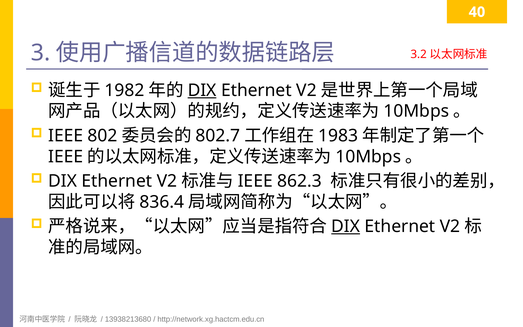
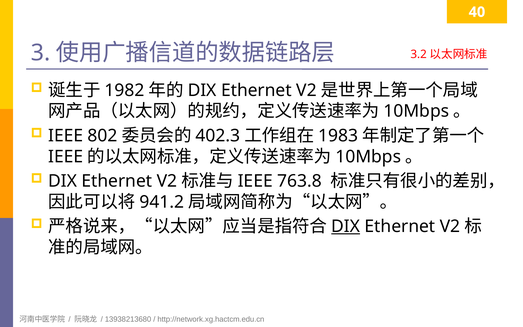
DIX underline: present -> none (202, 90)
802.7: 802.7 -> 402.3 (218, 136)
862.3: 862.3 -> 763.8 (300, 181)
836.4: 836.4 -> 941.2 (162, 202)
